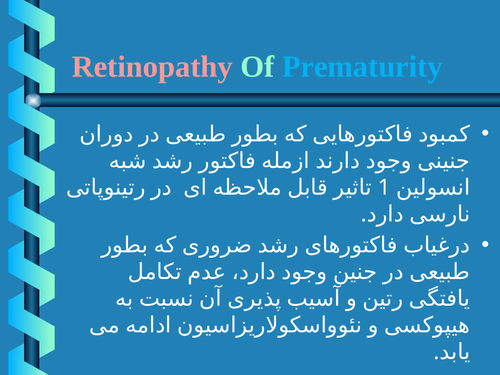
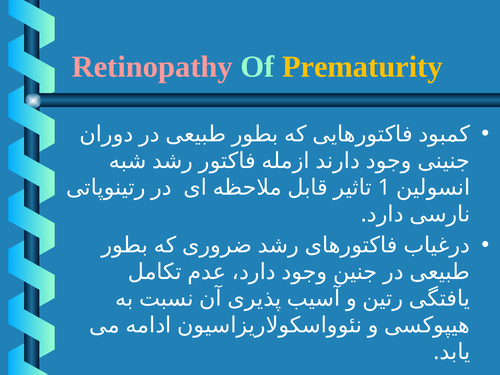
Prematurity colour: light blue -> yellow (362, 67)
